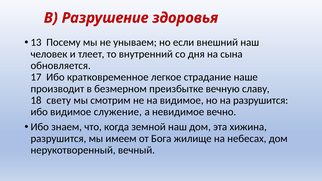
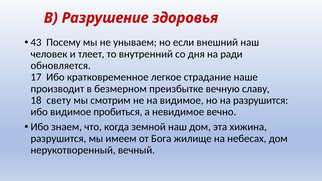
13: 13 -> 43 (36, 42)
сына: сына -> ради (231, 54)
служение: служение -> пробиться (118, 112)
